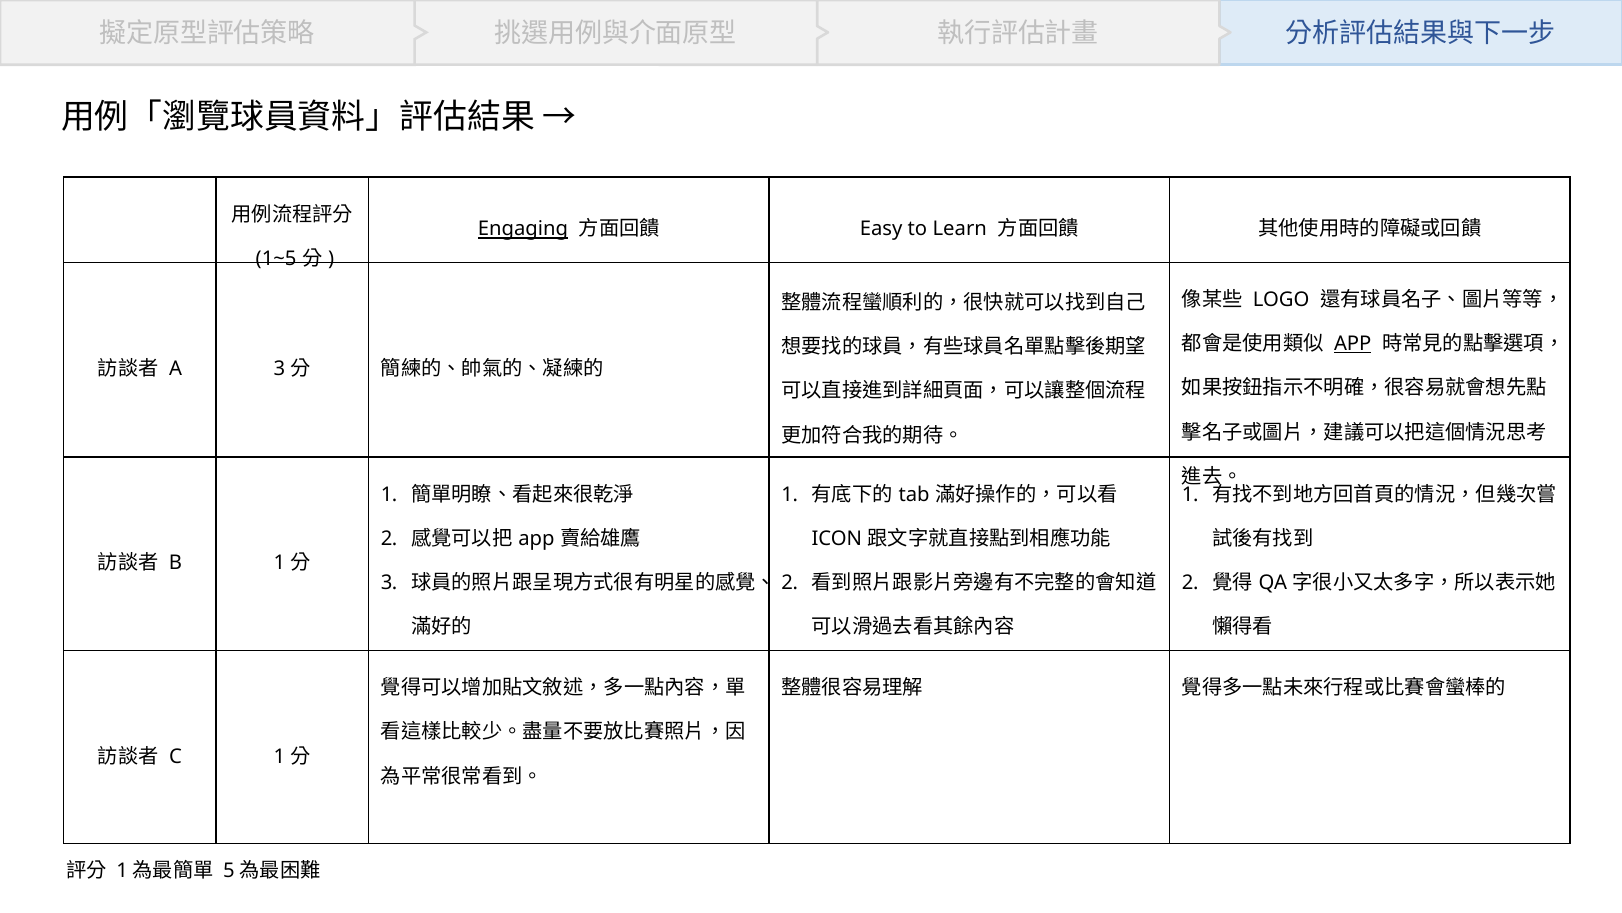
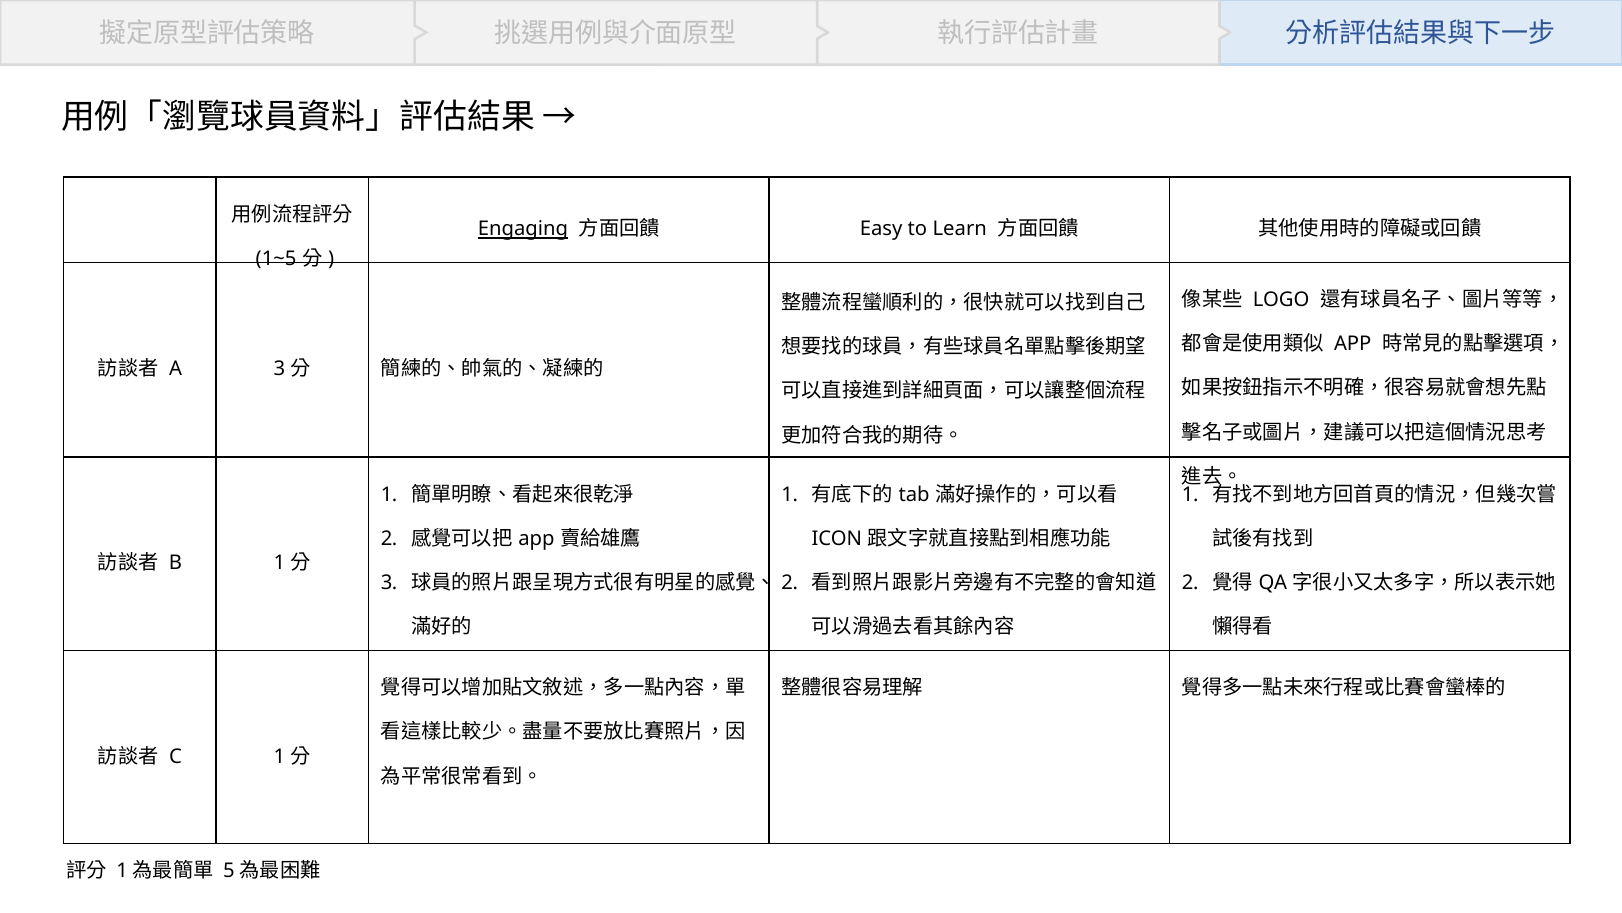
APP underline: present -> none (1353, 344)
